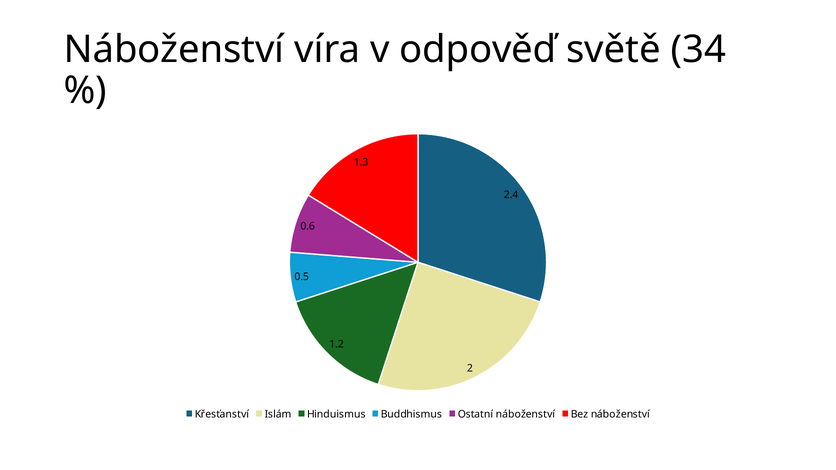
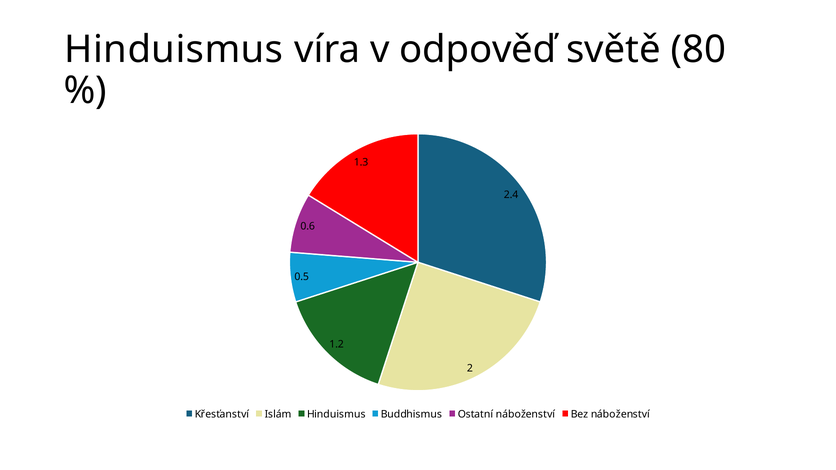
Náboženství: Náboženství -> Hinduismus (174, 50)
34: 34 -> 80 (698, 50)
